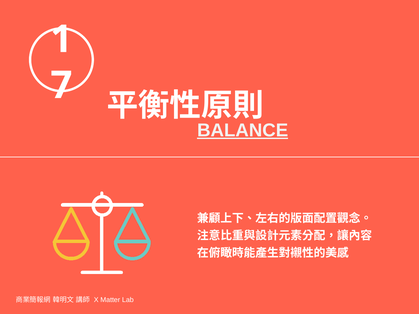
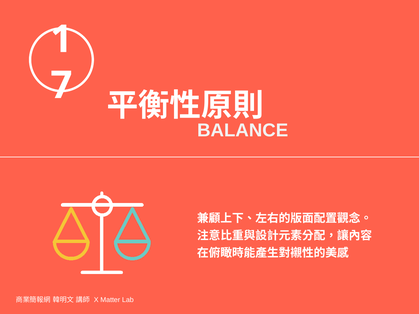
BALANCE underline: present -> none (243, 130)
